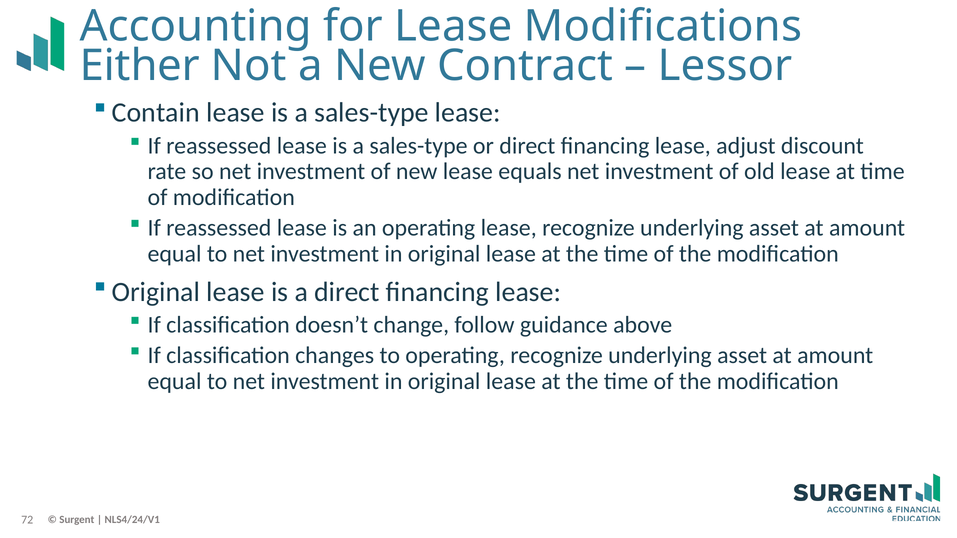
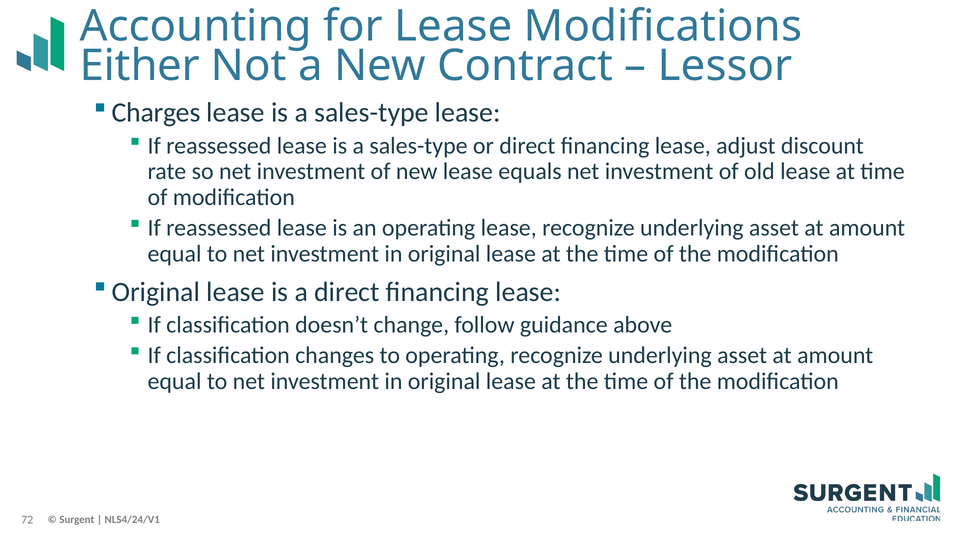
Contain: Contain -> Charges (156, 113)
